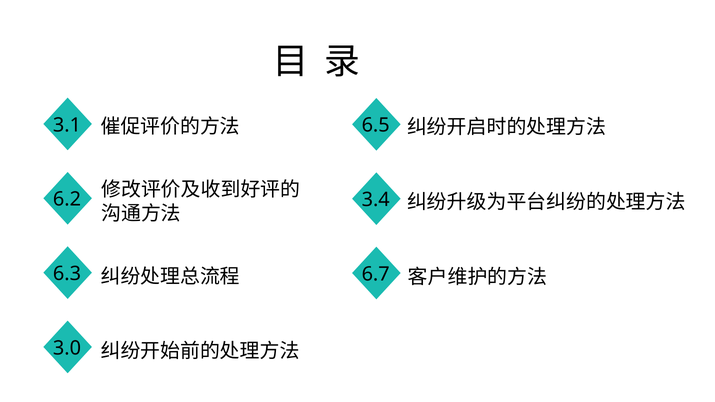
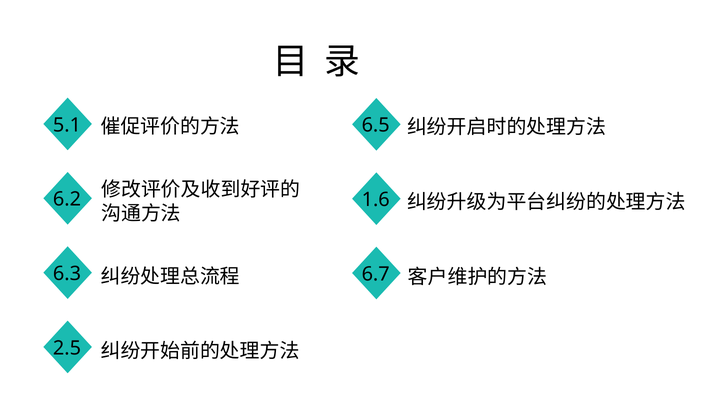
3.1: 3.1 -> 5.1 (67, 125)
3.4: 3.4 -> 1.6 (376, 200)
3.0: 3.0 -> 2.5 (67, 348)
